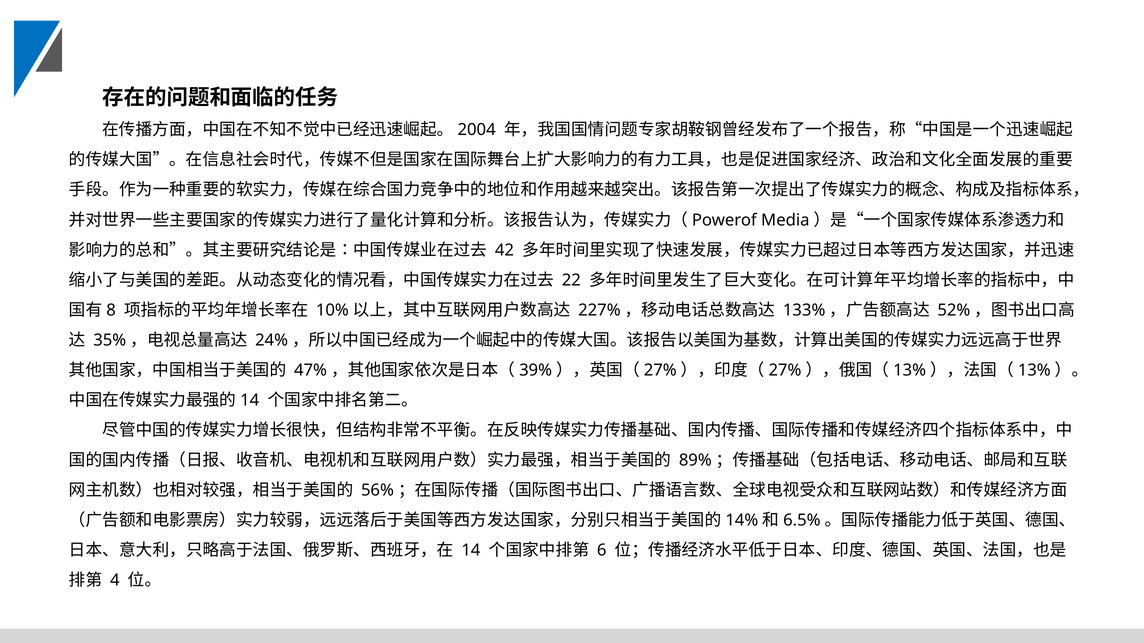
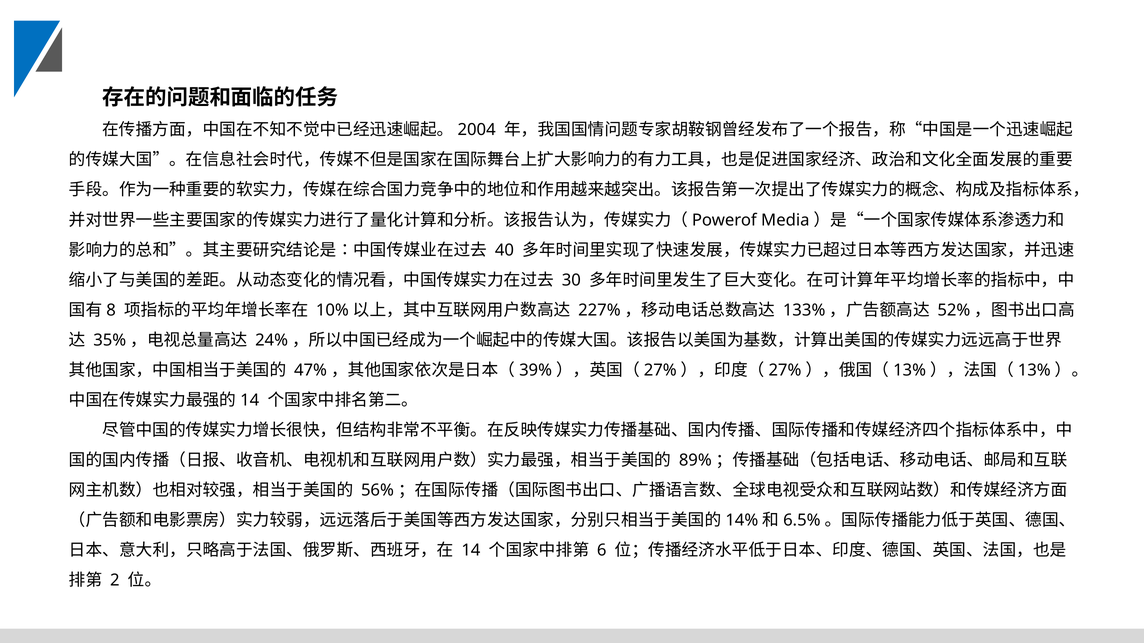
42: 42 -> 40 (504, 250)
22: 22 -> 30 (571, 280)
4: 4 -> 2 (115, 581)
